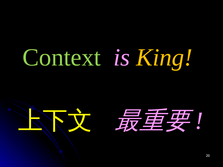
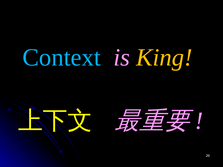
Context colour: light green -> light blue (62, 58)
